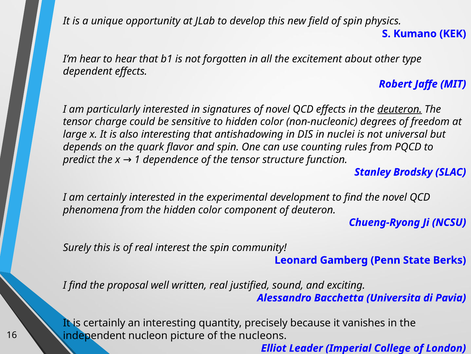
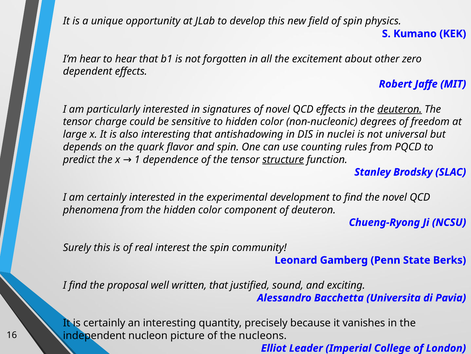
type: type -> zero (412, 59)
structure underline: none -> present (283, 159)
written real: real -> that (219, 285)
